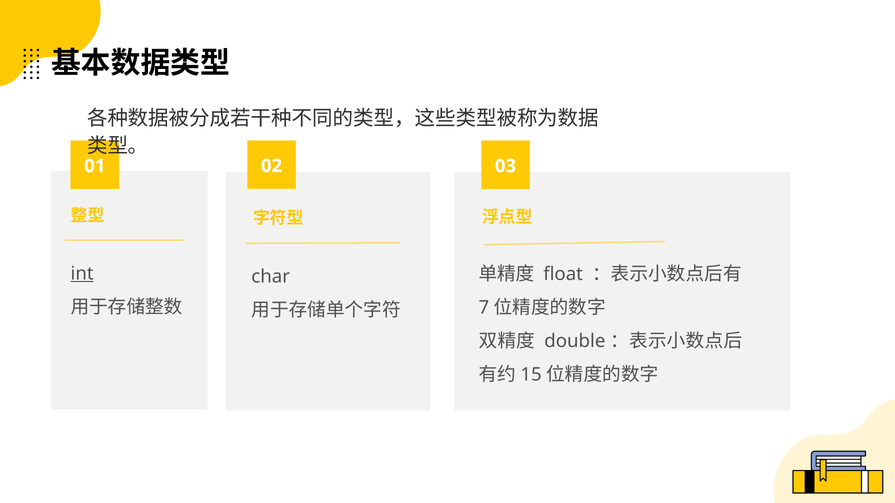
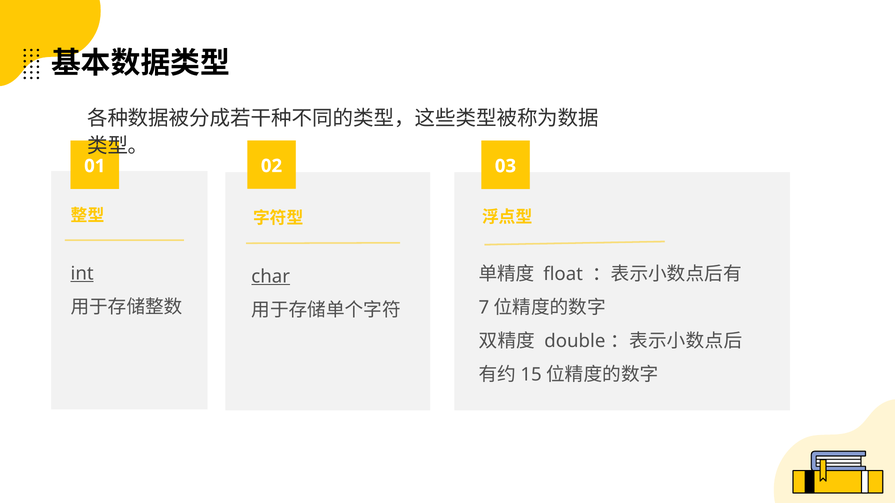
char underline: none -> present (271, 277)
